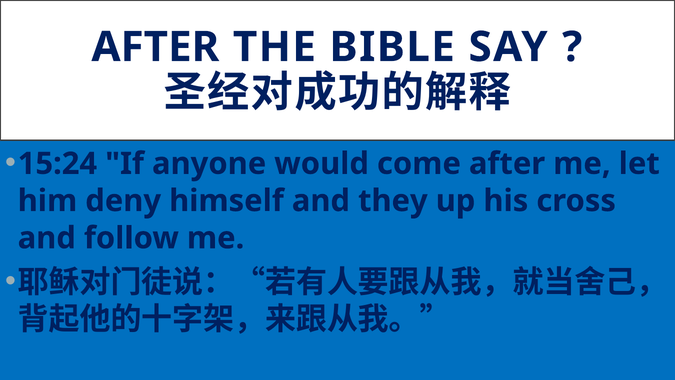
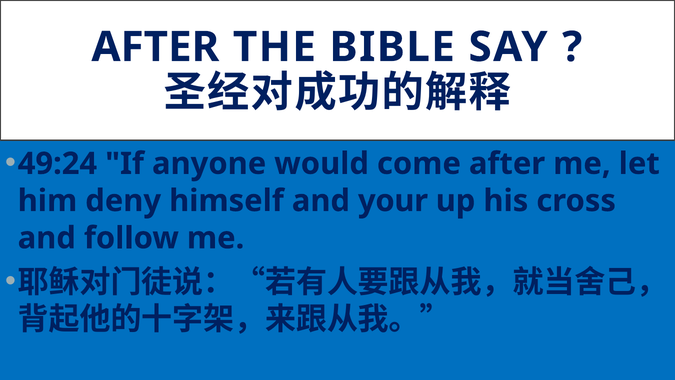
15:24: 15:24 -> 49:24 (57, 164)
they: they -> your (393, 201)
